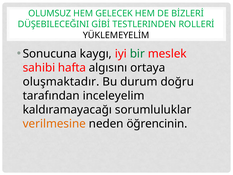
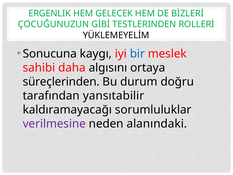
OLUMSUZ: OLUMSUZ -> ERGENLIK (50, 13)
DÜŞEBILECEĞINI: DÜŞEBILECEĞINI -> ÇOCUĞUNUZUN (53, 24)
bir colour: green -> blue (137, 54)
hafta: hafta -> daha (72, 68)
oluşmaktadır: oluşmaktadır -> süreçlerinden (61, 82)
inceleyelim: inceleyelim -> yansıtabilir (114, 96)
verilmesine colour: orange -> purple (54, 124)
öğrencinin: öğrencinin -> alanındaki (157, 124)
